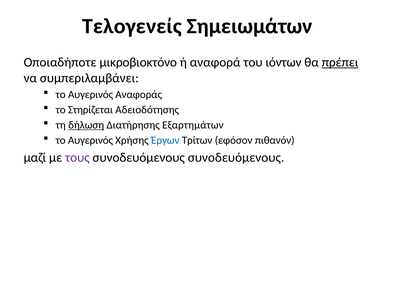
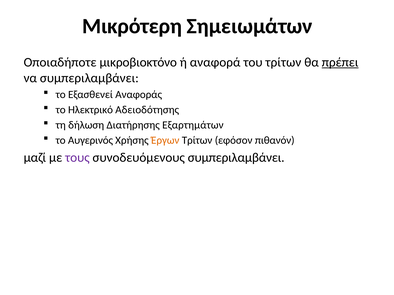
Τελογενείς: Τελογενείς -> Μικρότερη (132, 26)
του ιόντων: ιόντων -> τρίτων (283, 62)
Αυγερινός: Αυγερινός -> Εξασθενεί (90, 95)
Στηρίζεται: Στηρίζεται -> Ηλεκτρικό (90, 110)
δήλωση underline: present -> none (86, 125)
Έργων colour: blue -> orange (165, 141)
συνοδευόμενους συνοδευόμενους: συνοδευόμενους -> συμπεριλαμβάνει (236, 158)
